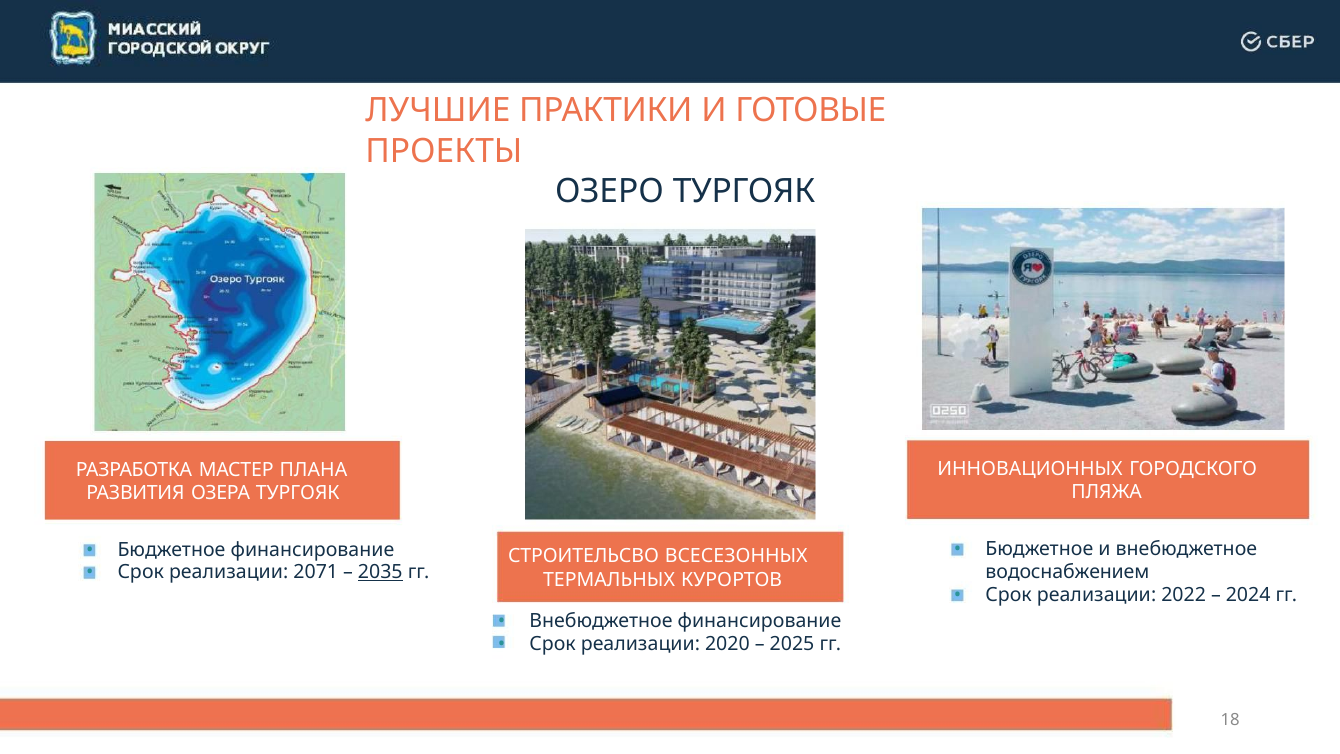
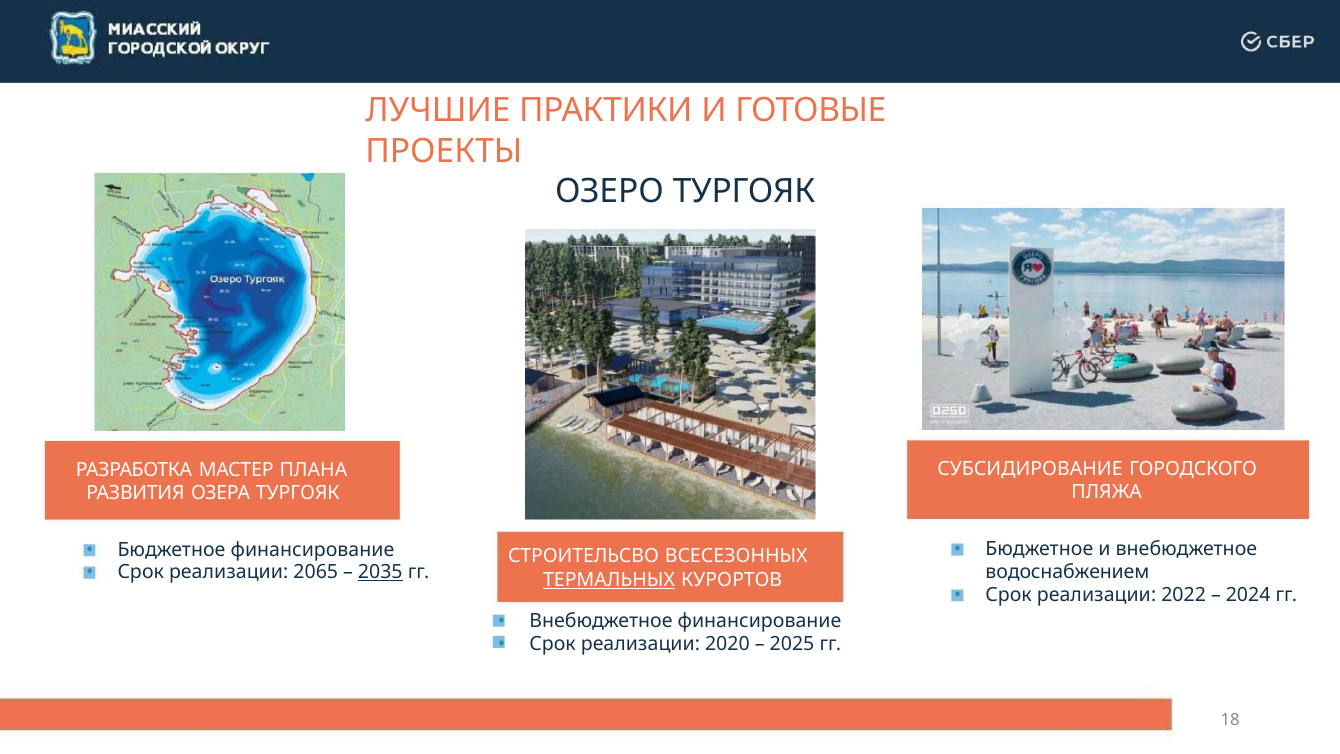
ИННОВАЦИОННЫХ: ИННОВАЦИОННЫХ -> СУБСИДИРОВАНИЕ (1030, 469)
2071: 2071 -> 2065 (316, 572)
ТЕРМАЛЬНЫХ underline: none -> present (609, 579)
